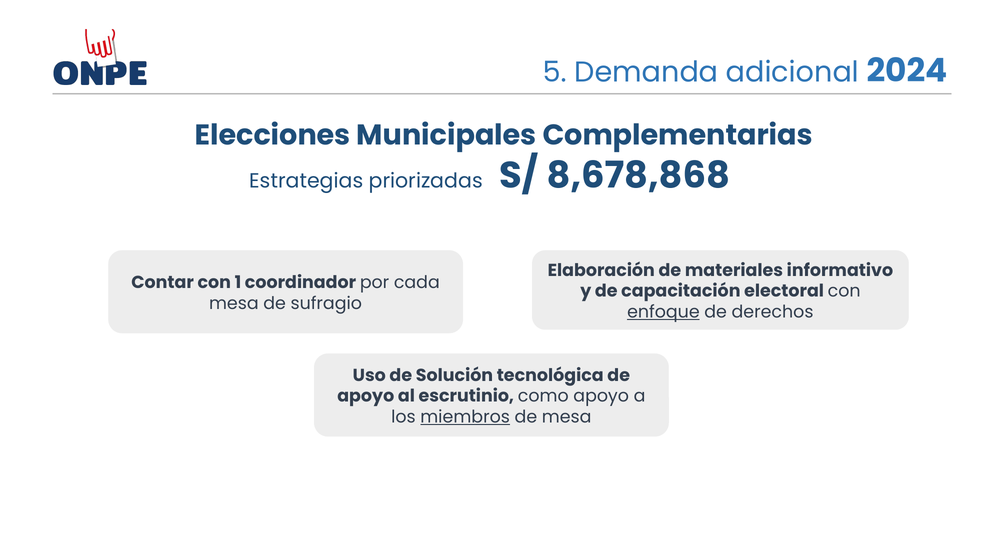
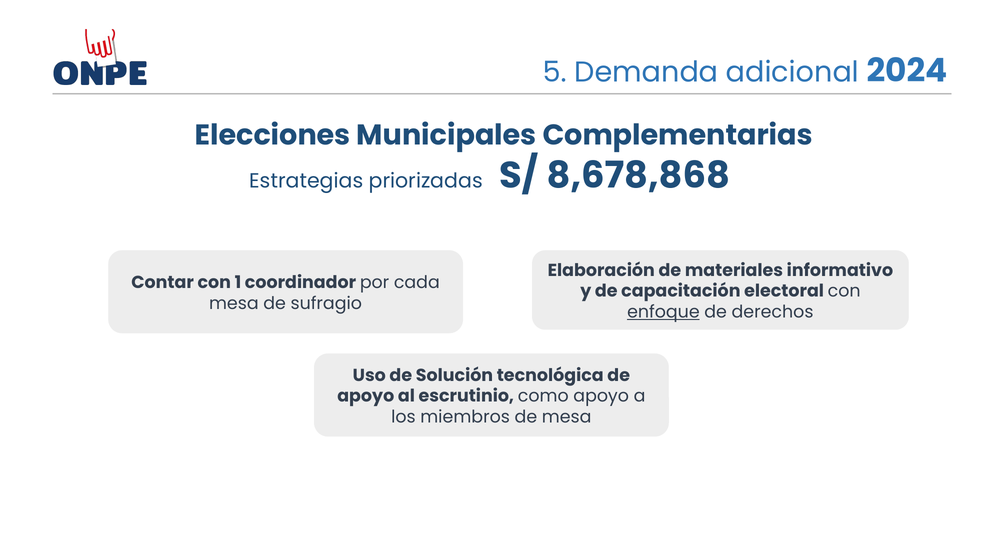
miembros underline: present -> none (465, 417)
